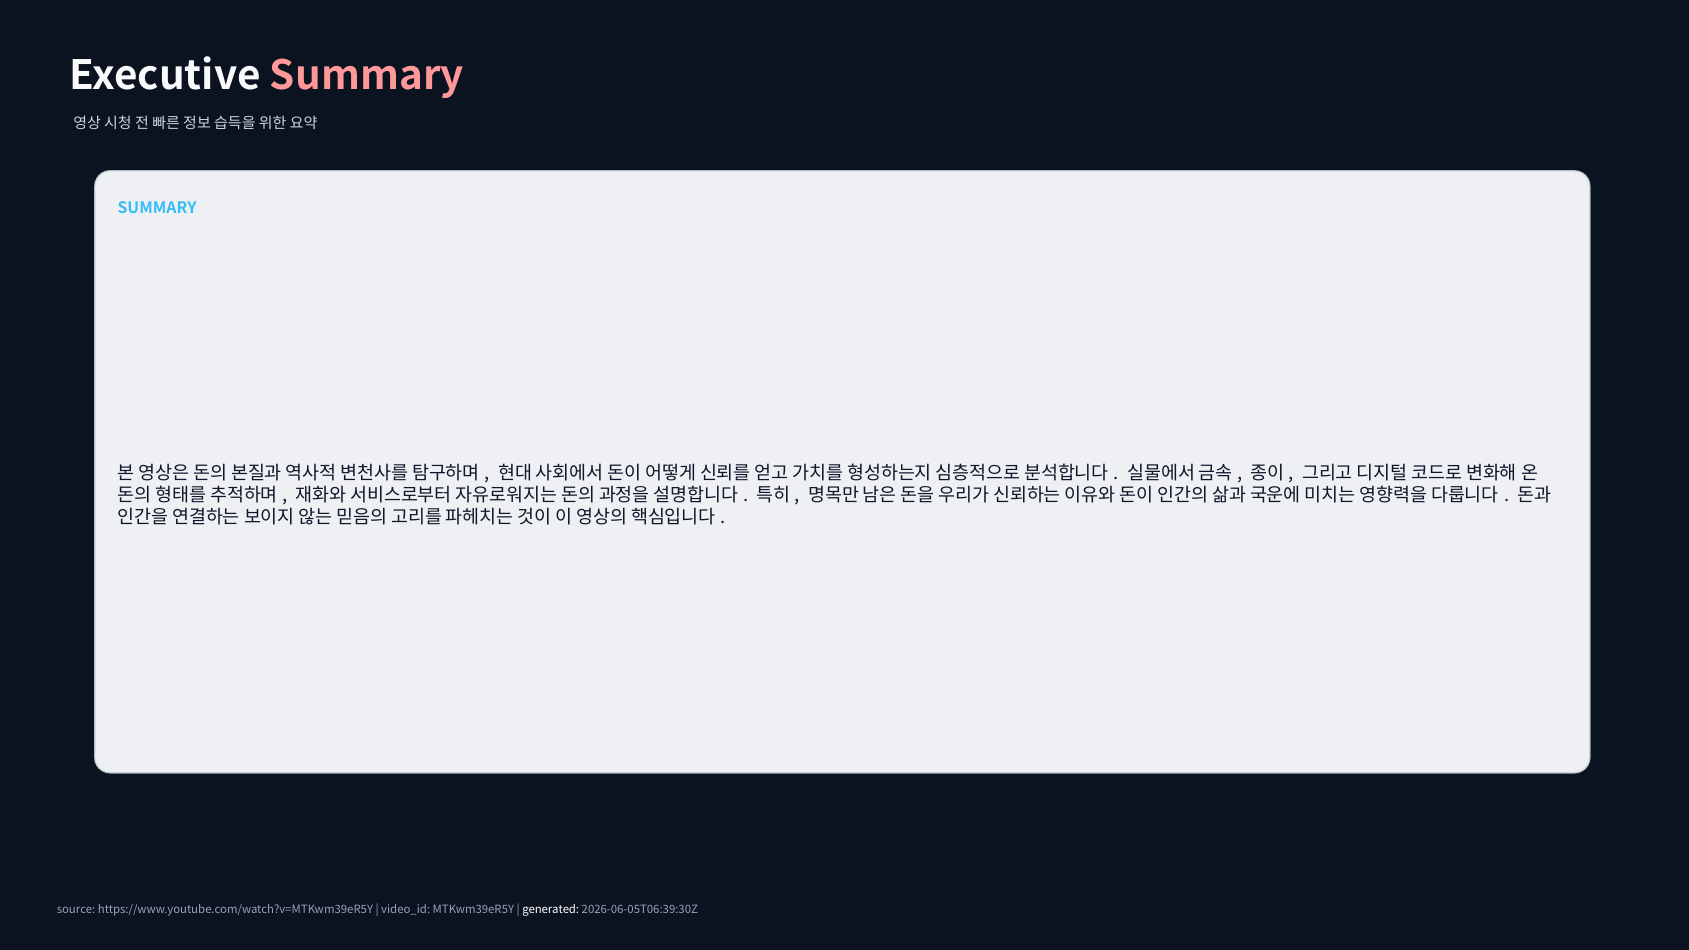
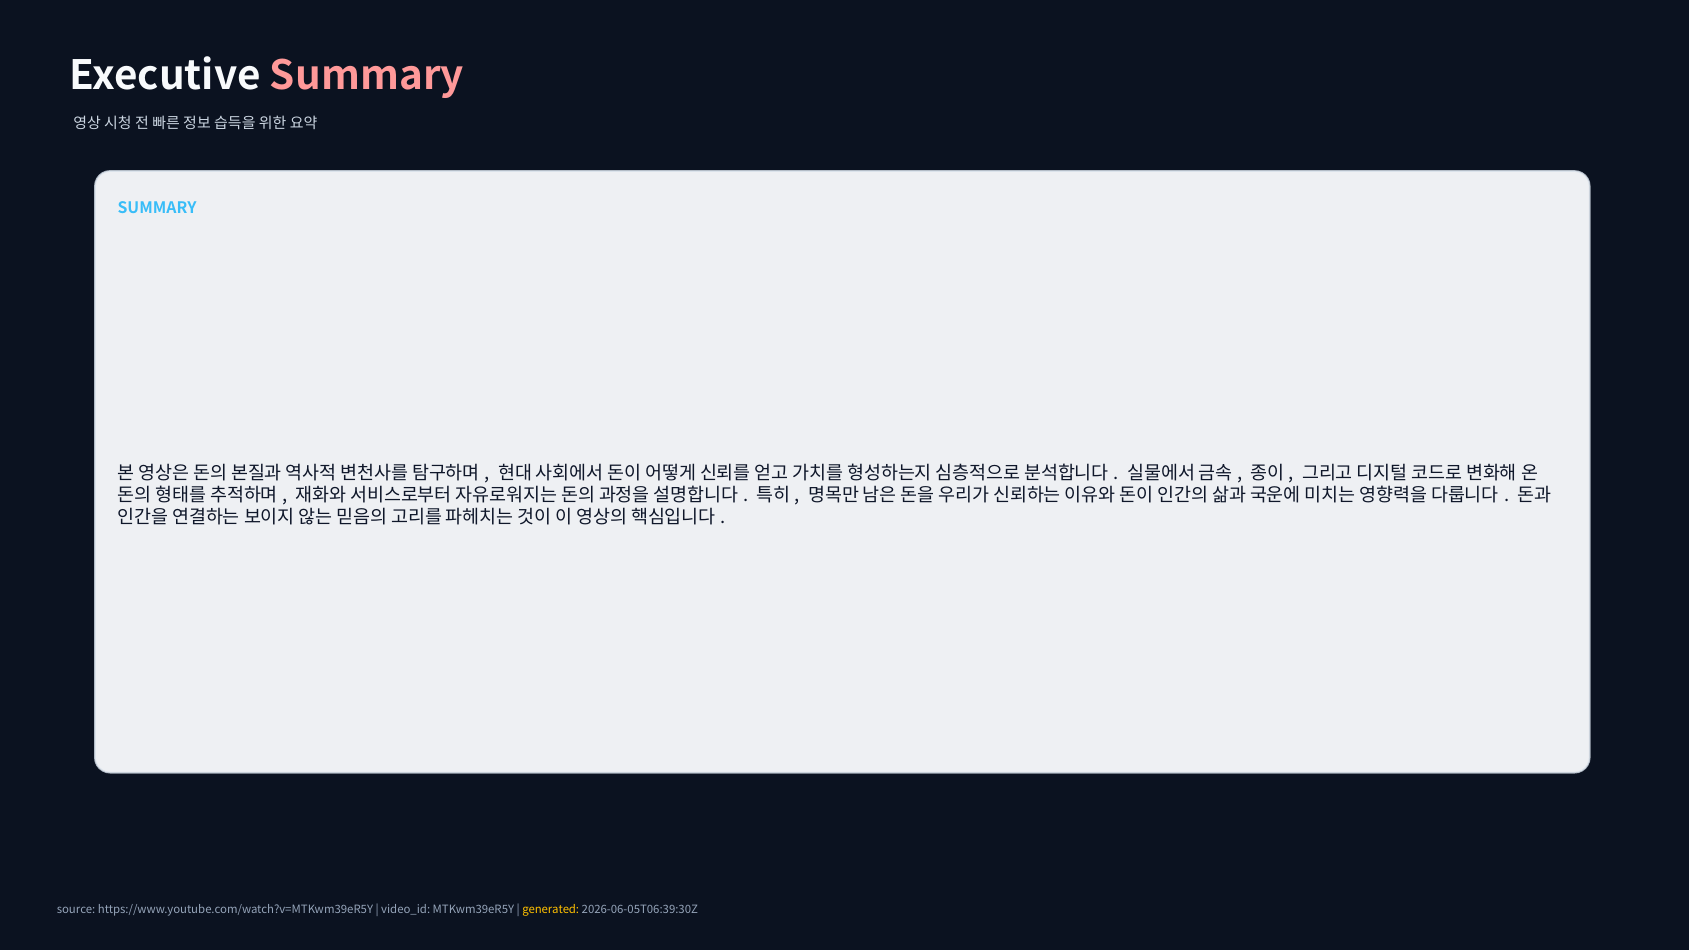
generated colour: white -> yellow (551, 910)
